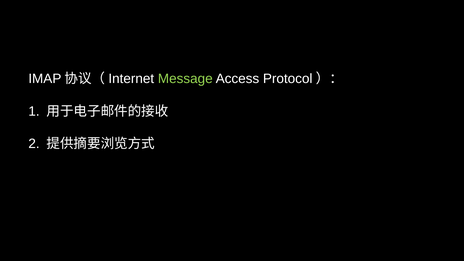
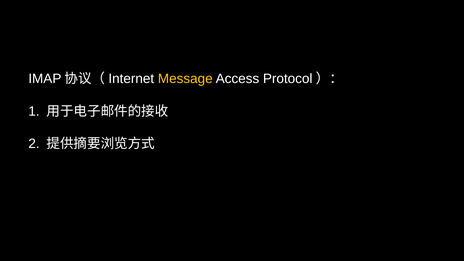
Message colour: light green -> yellow (185, 79)
